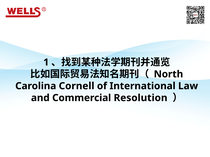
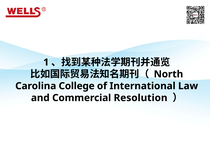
Cornell: Cornell -> College (77, 86)
